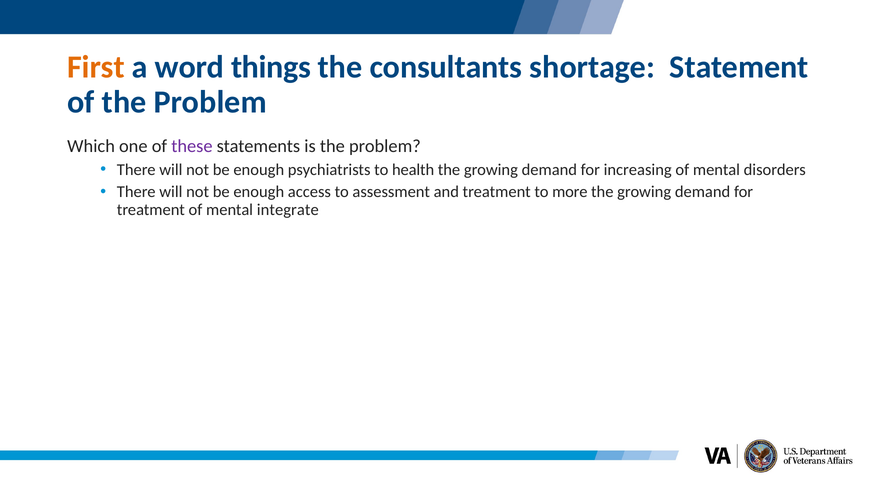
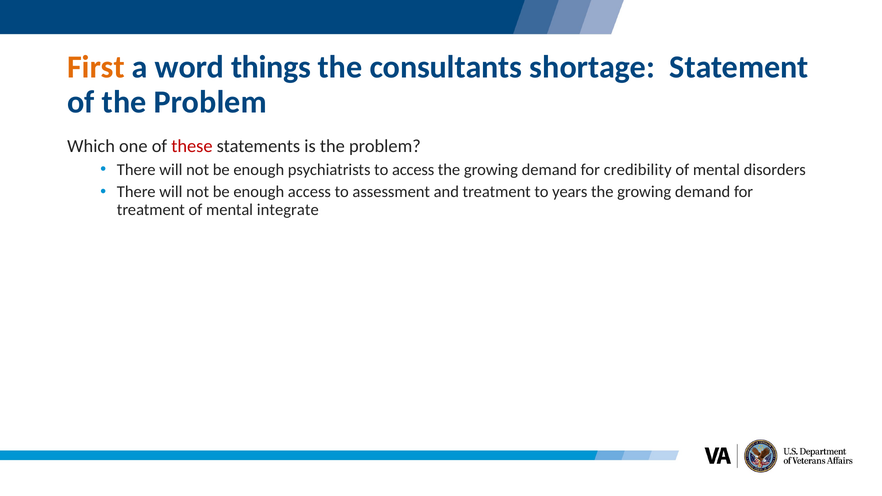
these colour: purple -> red (192, 146)
to health: health -> access (413, 170)
increasing: increasing -> credibility (638, 170)
more: more -> years (570, 192)
